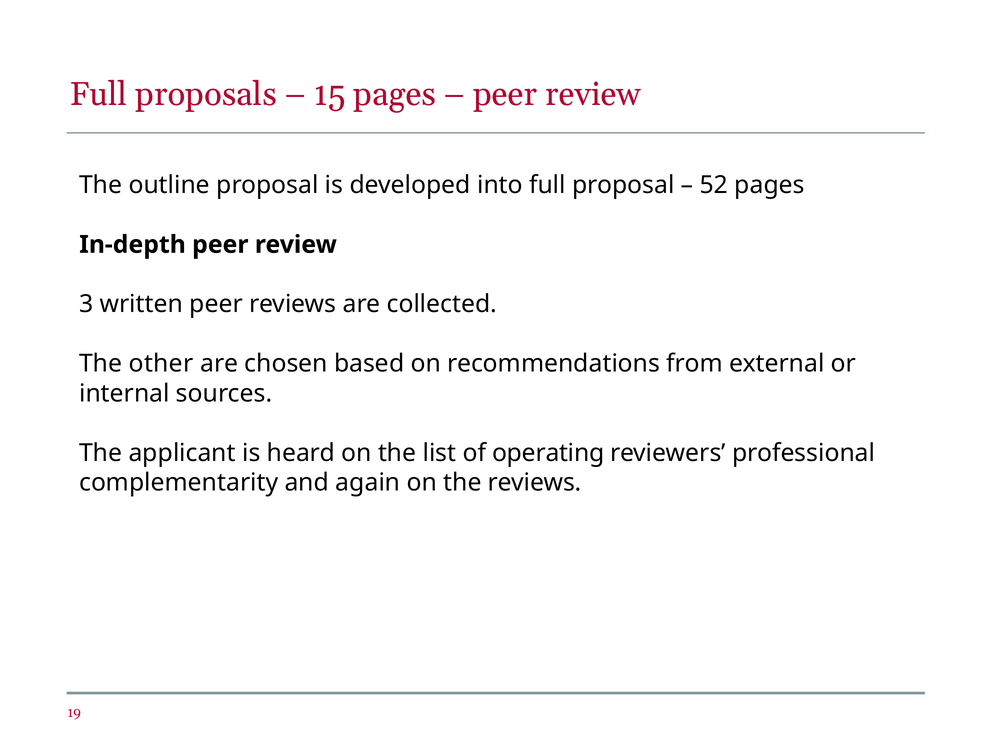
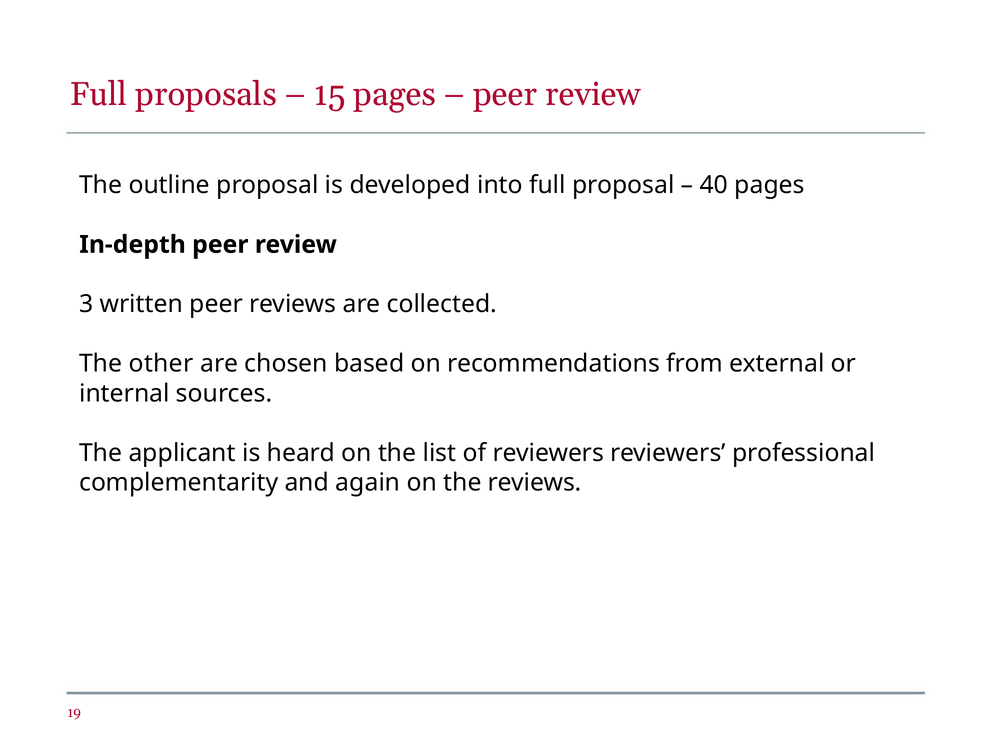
52: 52 -> 40 (714, 185)
of operating: operating -> reviewers (548, 452)
